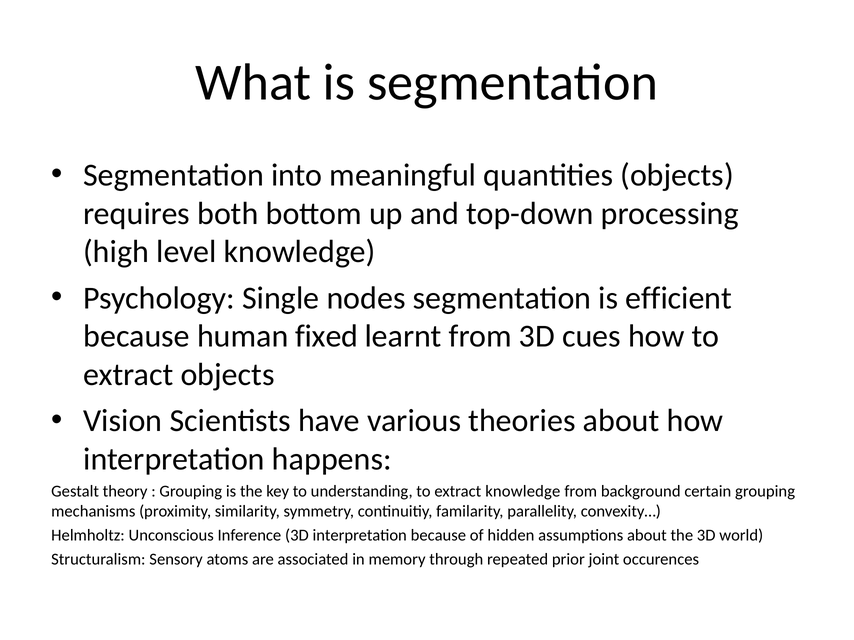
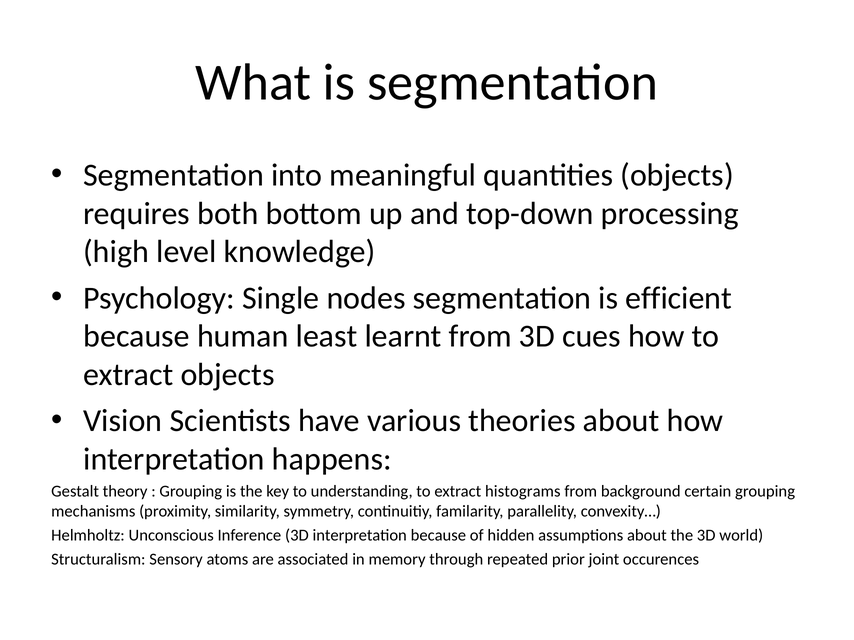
fixed: fixed -> least (327, 337)
extract knowledge: knowledge -> histograms (523, 492)
